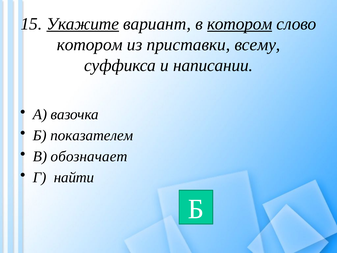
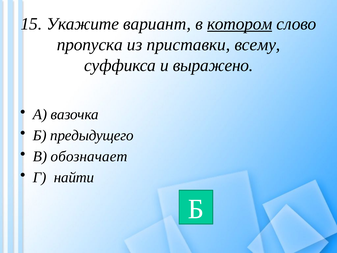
Укажите underline: present -> none (83, 24)
котором: котором -> пропуска (90, 45)
написании: написании -> выражено (213, 65)
показателем: показателем -> предыдущего (92, 135)
